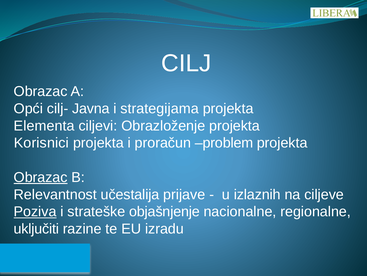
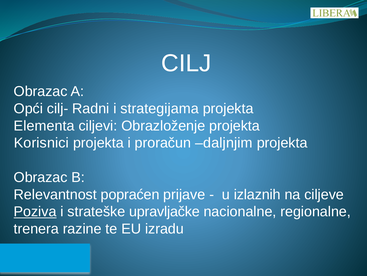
Javna: Javna -> Radni (91, 108)
problem: problem -> daljnjim (224, 143)
Obrazac underline: present -> none (41, 177)
učestalija: učestalija -> popraćen (130, 194)
objašnjenje: objašnjenje -> upravljačke (164, 211)
uključiti: uključiti -> trenera (36, 228)
